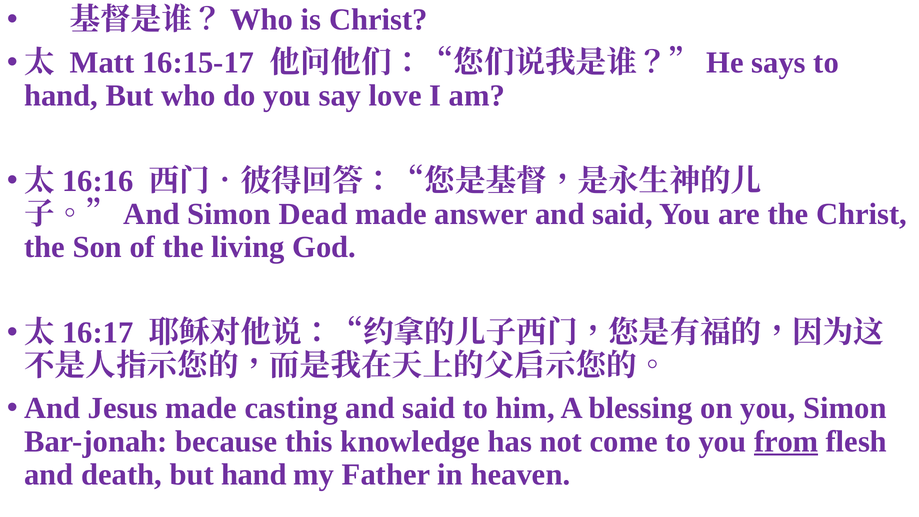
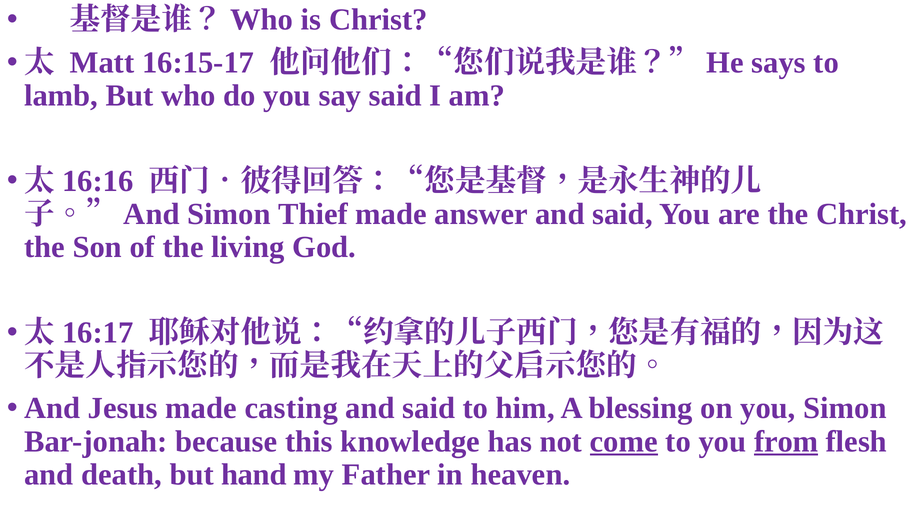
hand: hand -> lamb (61, 96)
say love: love -> said (395, 96)
Dead: Dead -> Thief (313, 214)
come underline: none -> present (624, 441)
